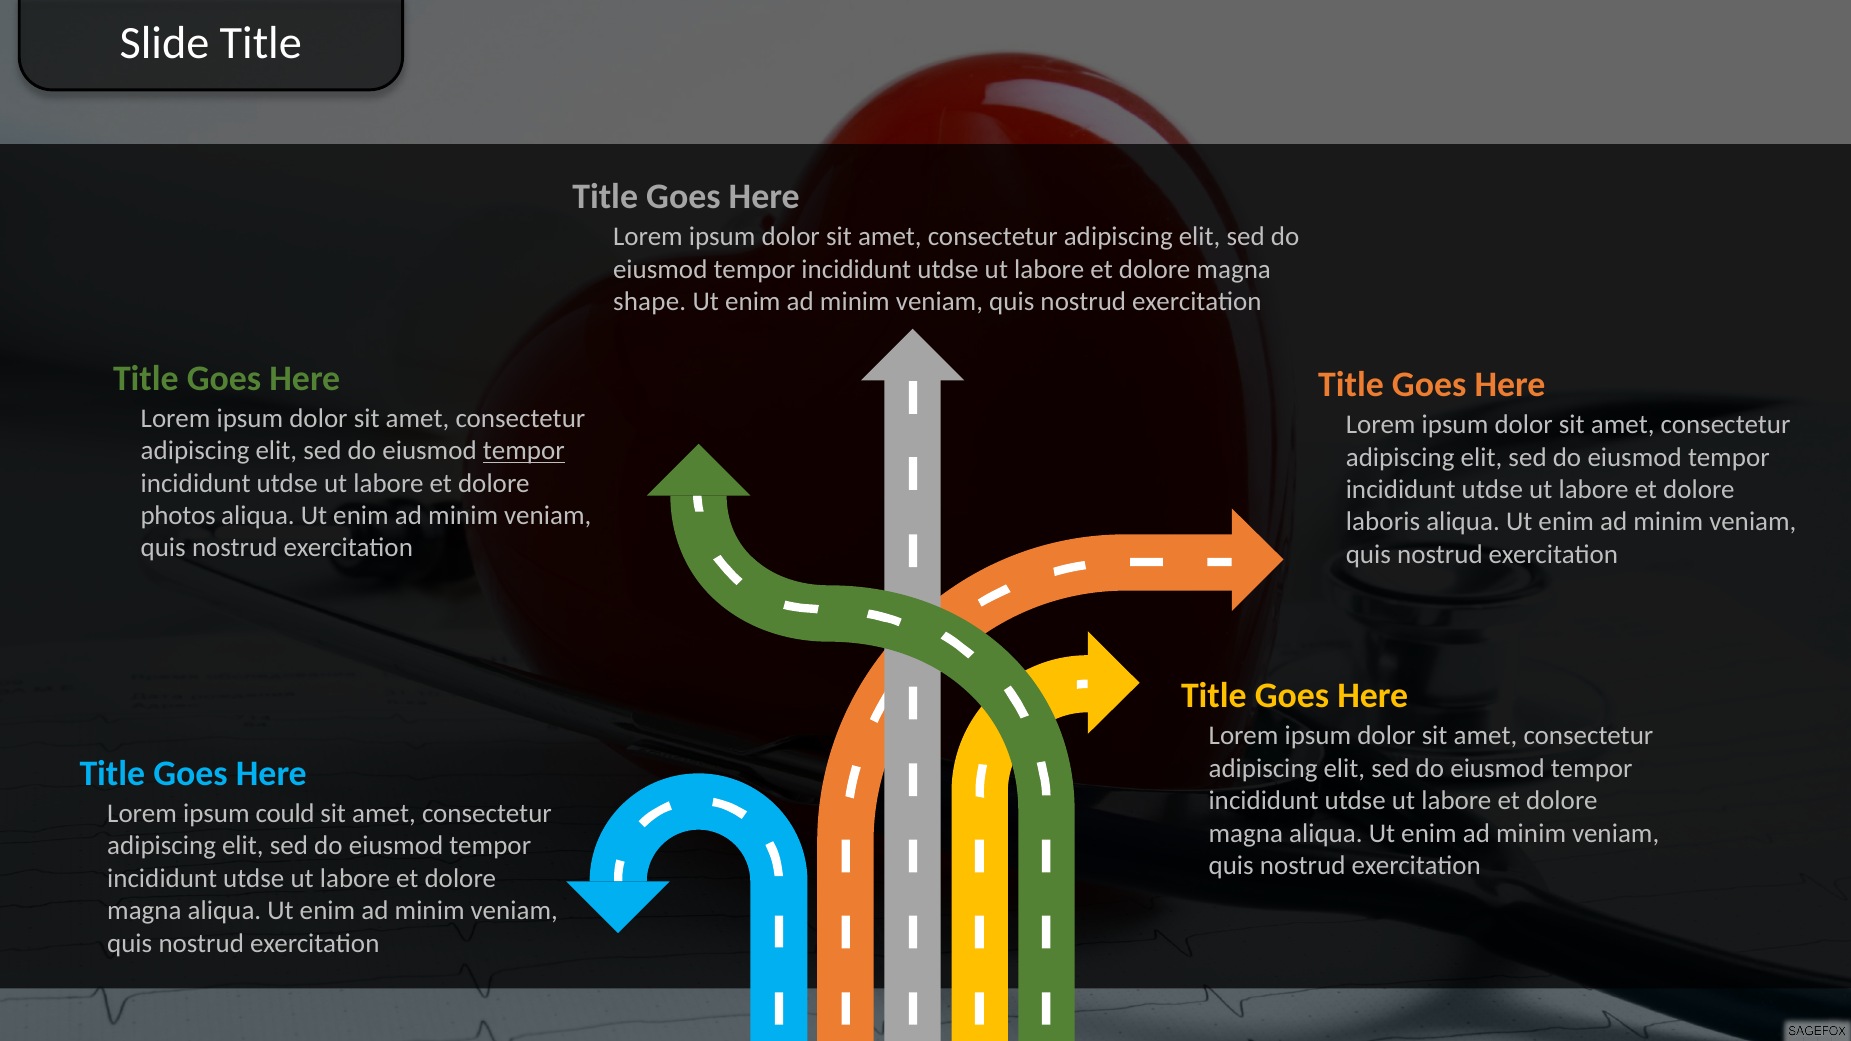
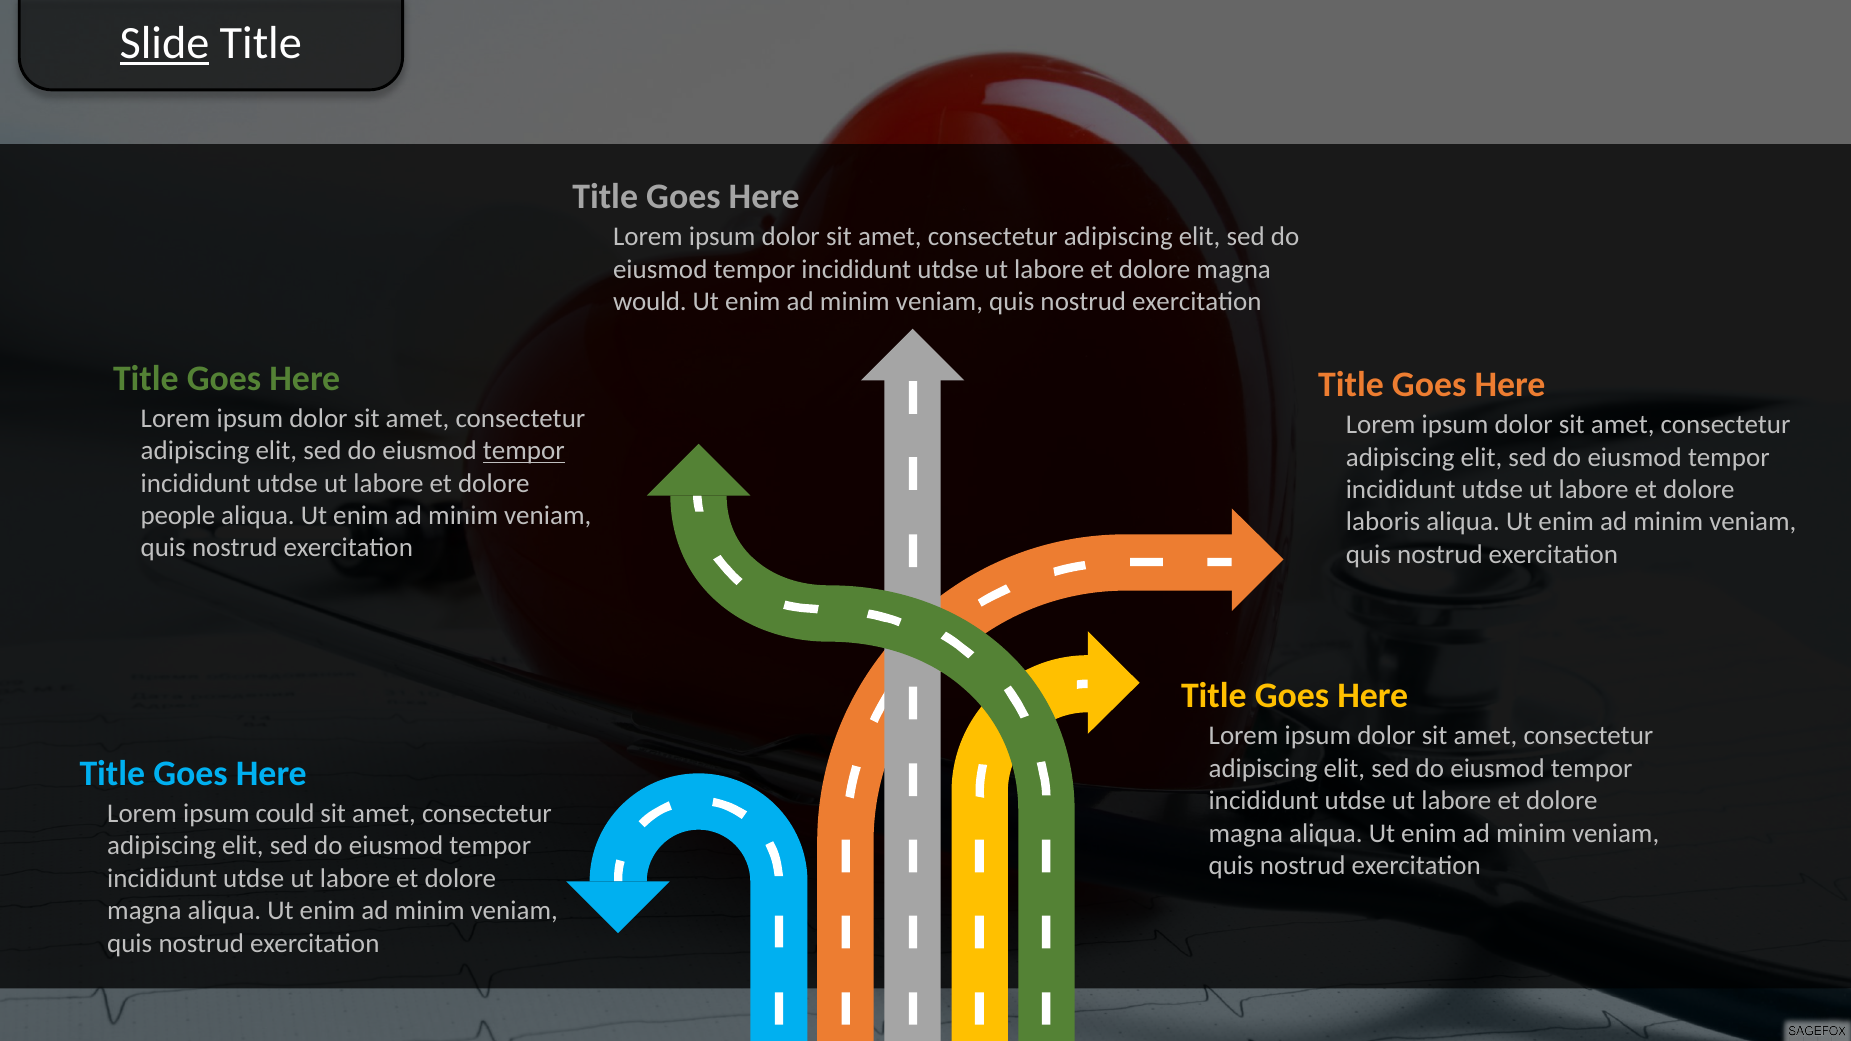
Slide underline: none -> present (164, 44)
shape: shape -> would (650, 302)
photos: photos -> people (178, 516)
